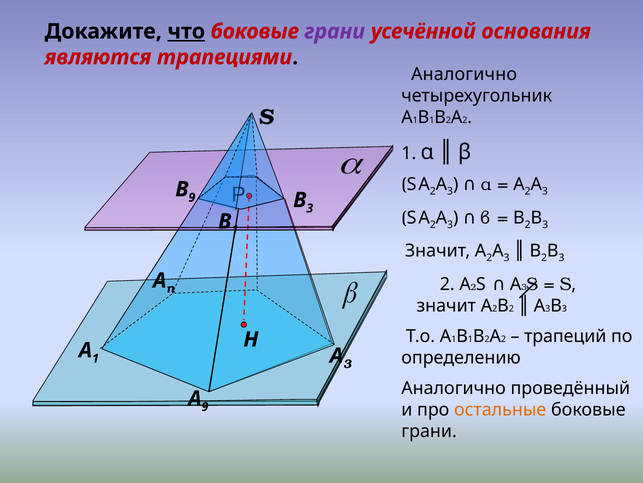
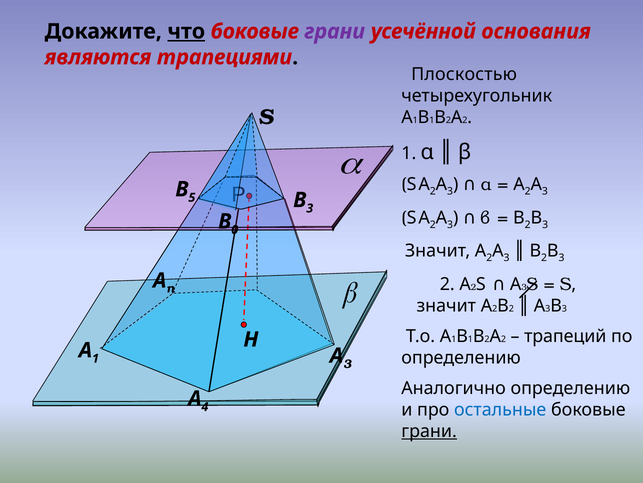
Аналогично: Аналогично -> Плоскостью (464, 74)
9: 9 -> 5 (192, 197)
1: 1 -> 0 (235, 229)
Аналогично проведённый: проведённый -> определению (570, 388)
9: 9 -> 4 (205, 406)
остальные colour: orange -> blue (500, 409)
грани underline: none -> present (429, 431)
